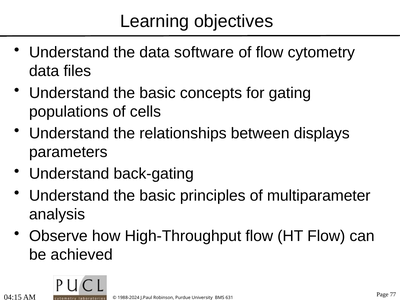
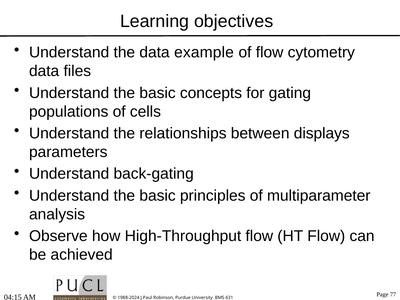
software: software -> example (204, 52)
